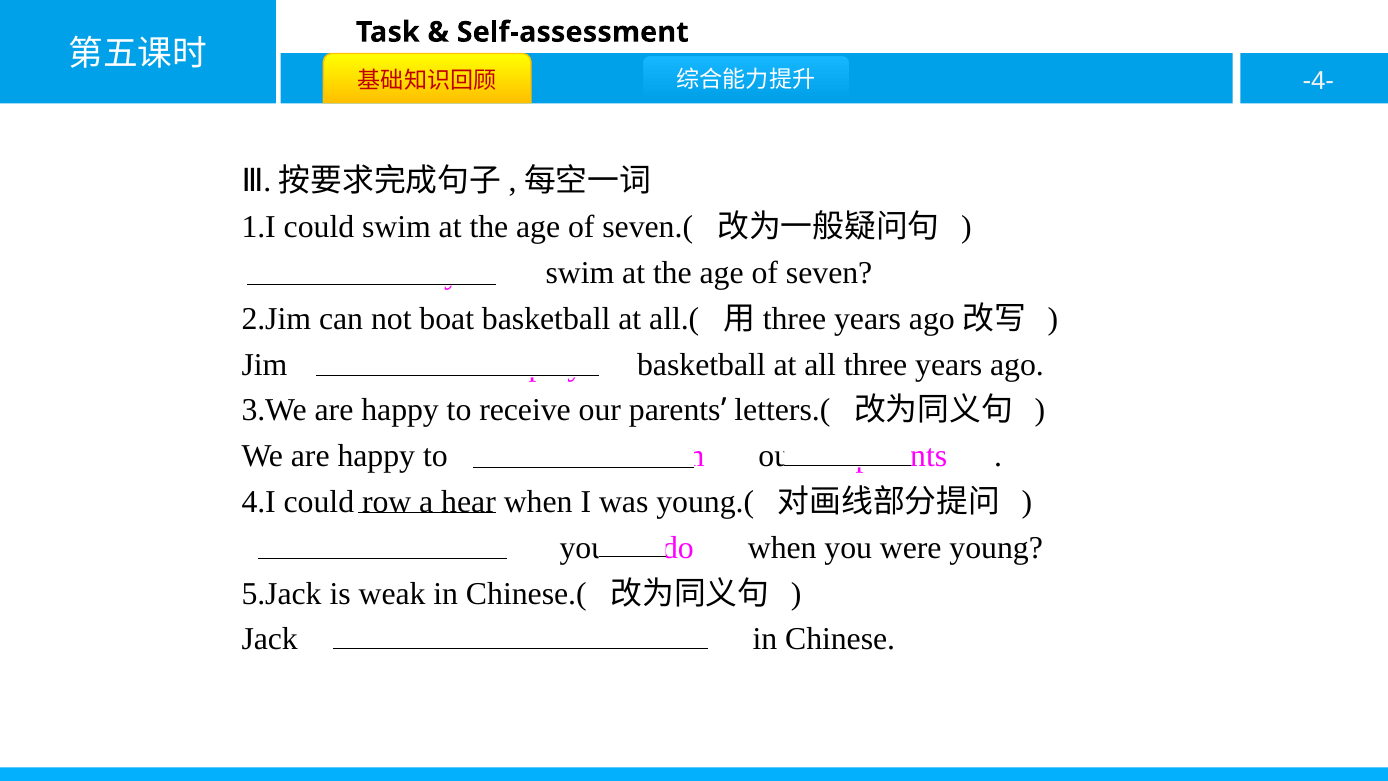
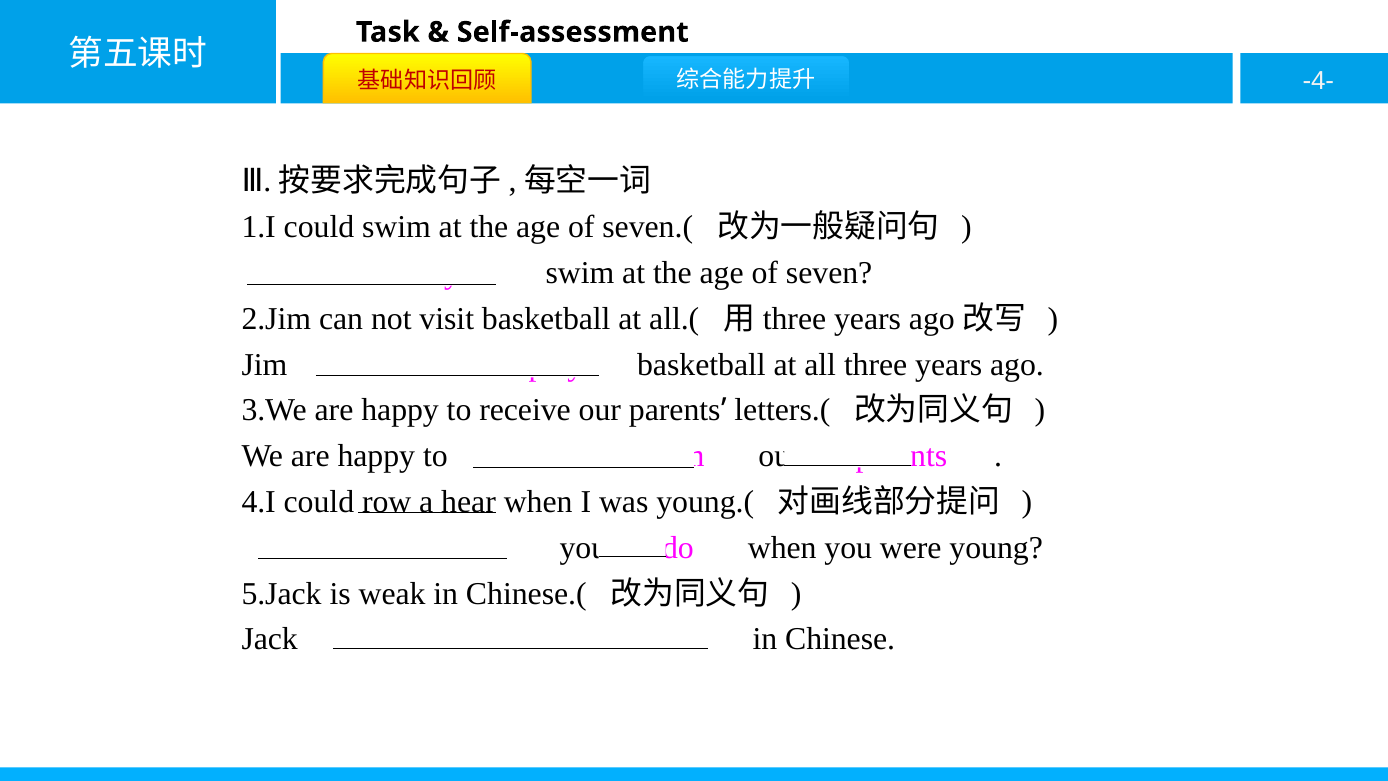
boat: boat -> visit (447, 319)
